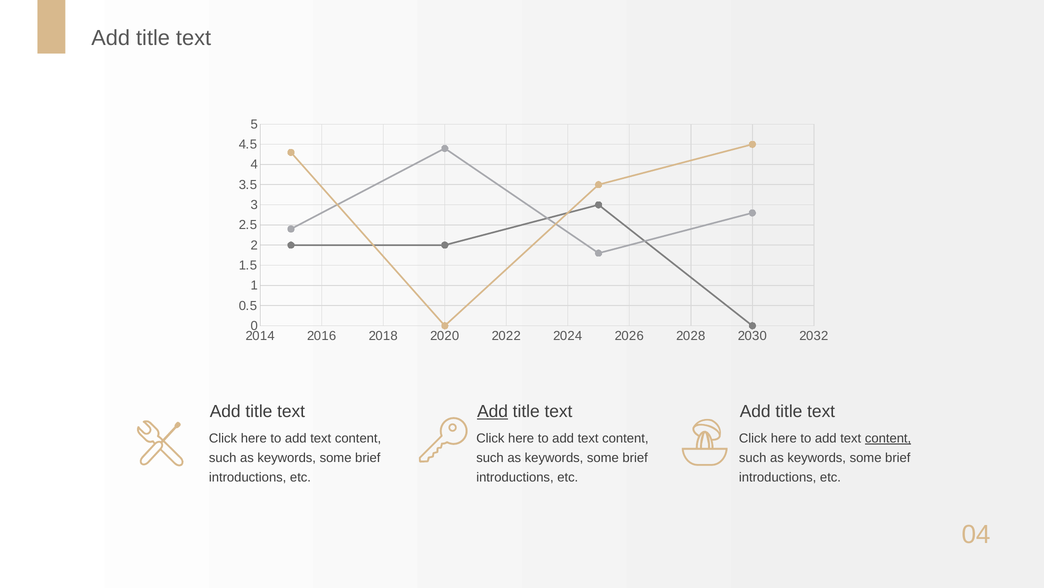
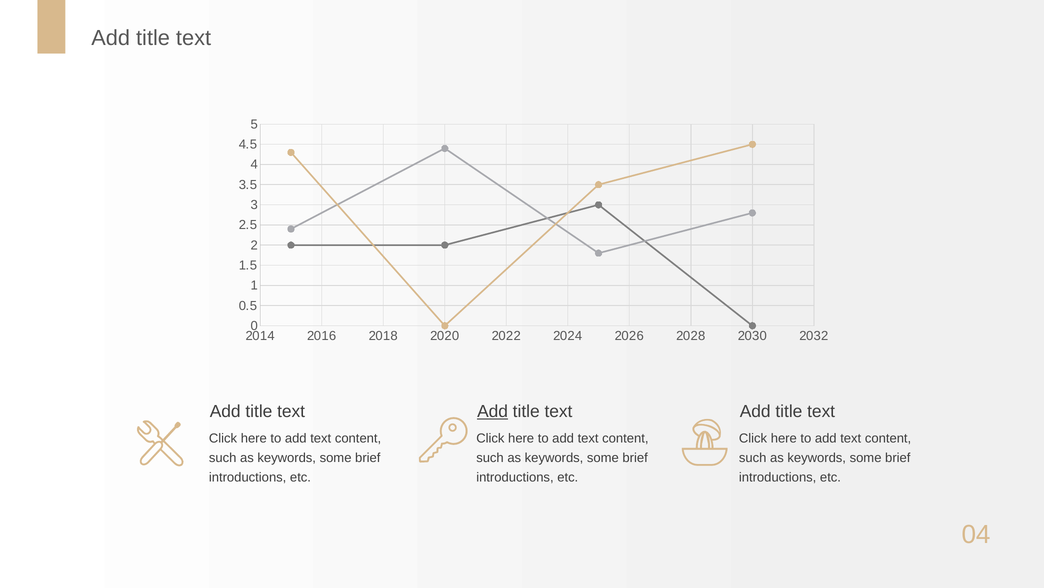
content underline: present -> none (888, 438)
